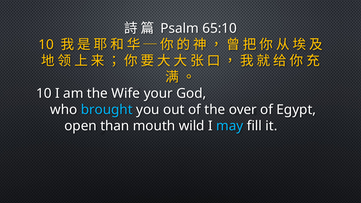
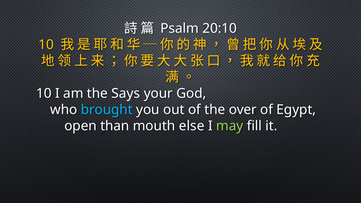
65:10: 65:10 -> 20:10 (220, 29)
Wife: Wife -> Says (126, 94)
wild: wild -> else (192, 126)
may colour: light blue -> light green (230, 126)
